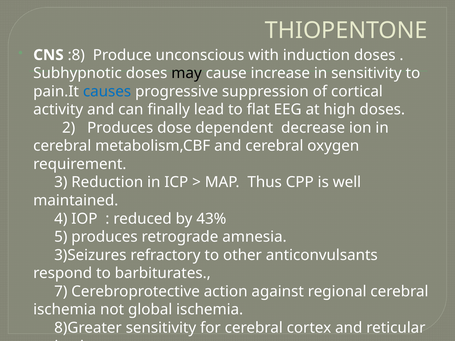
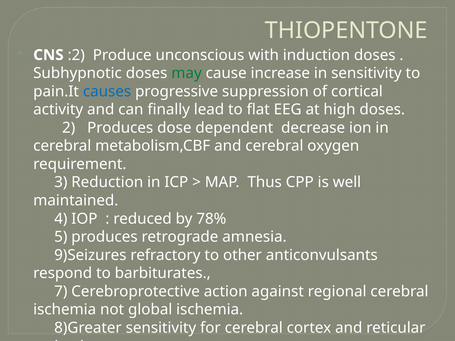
:8: :8 -> :2 (76, 55)
may colour: black -> green (187, 73)
43%: 43% -> 78% (211, 219)
3)Seizures: 3)Seizures -> 9)Seizures (90, 255)
